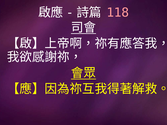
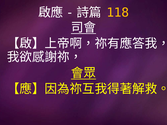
118 colour: pink -> yellow (118, 13)
